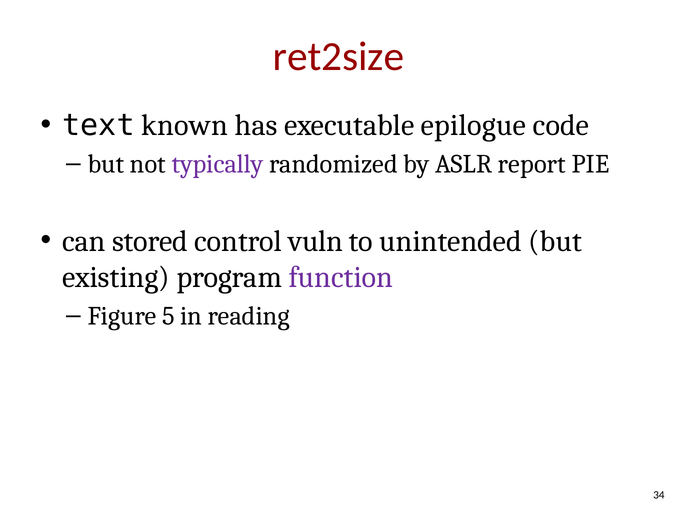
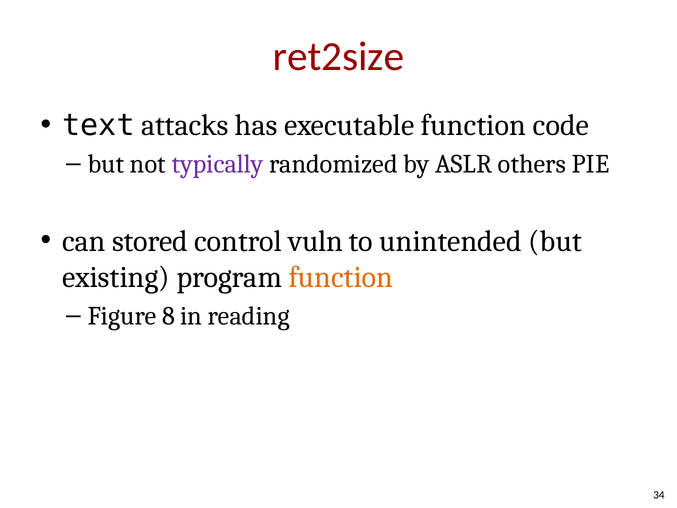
known: known -> attacks (185, 125)
executable epilogue: epilogue -> function (474, 125)
report: report -> others (532, 164)
function colour: purple -> orange (341, 277)
5: 5 -> 8 (168, 316)
